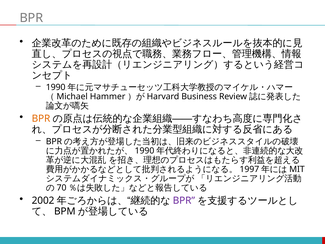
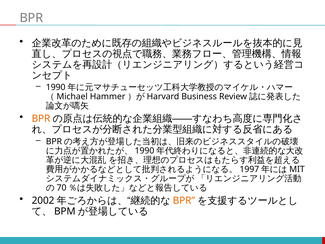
BPR colour: purple -> orange (184, 200)
